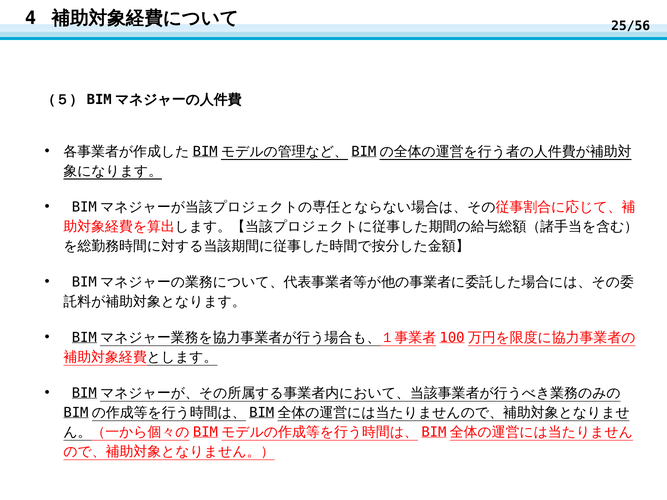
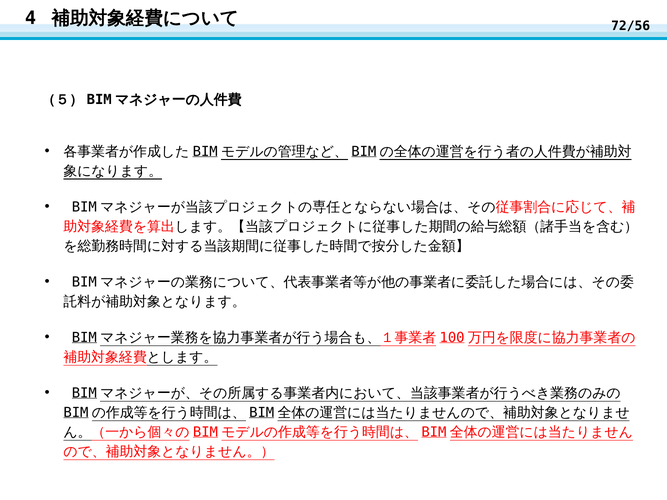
25/56: 25/56 -> 72/56 (631, 26)
